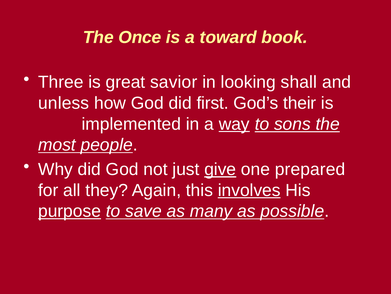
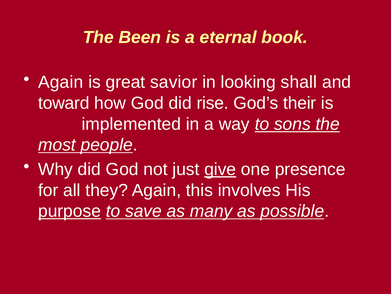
Once: Once -> Been (140, 37)
toward: toward -> eternal (228, 37)
Three: Three -> Again (61, 82)
unless: unless -> toward (64, 103)
first: first -> rise (213, 103)
way underline: present -> none (234, 124)
prepared: prepared -> presence (310, 169)
involves underline: present -> none (249, 190)
